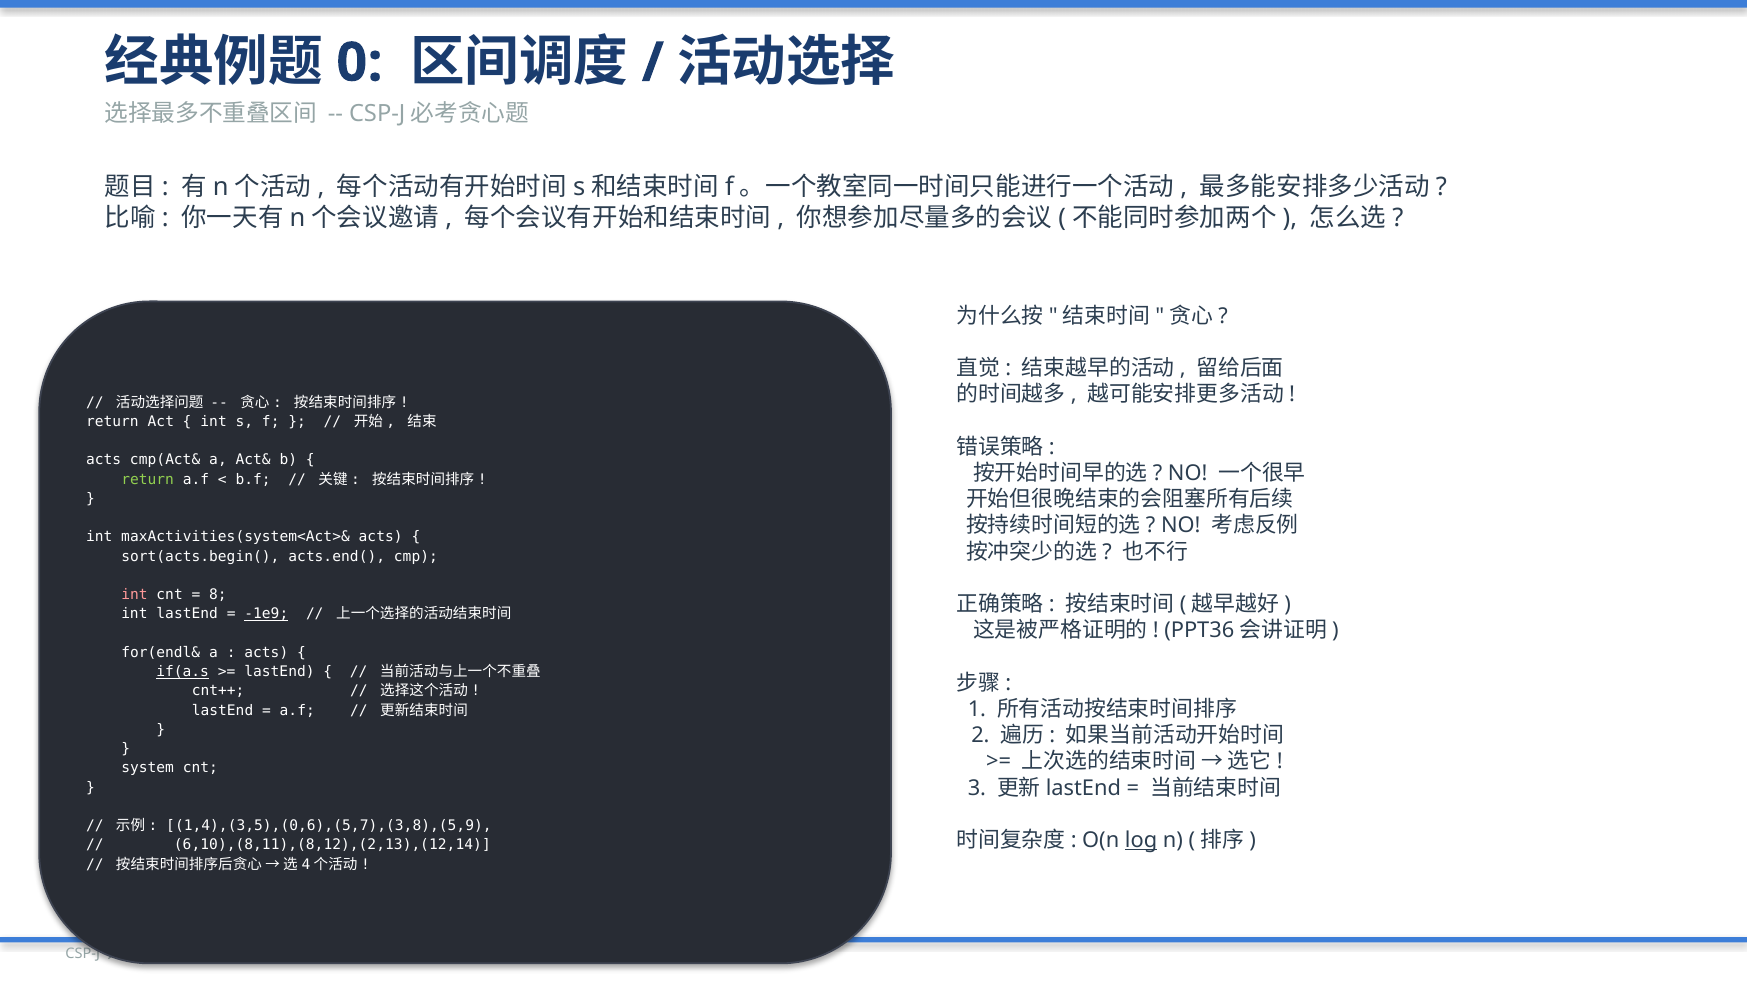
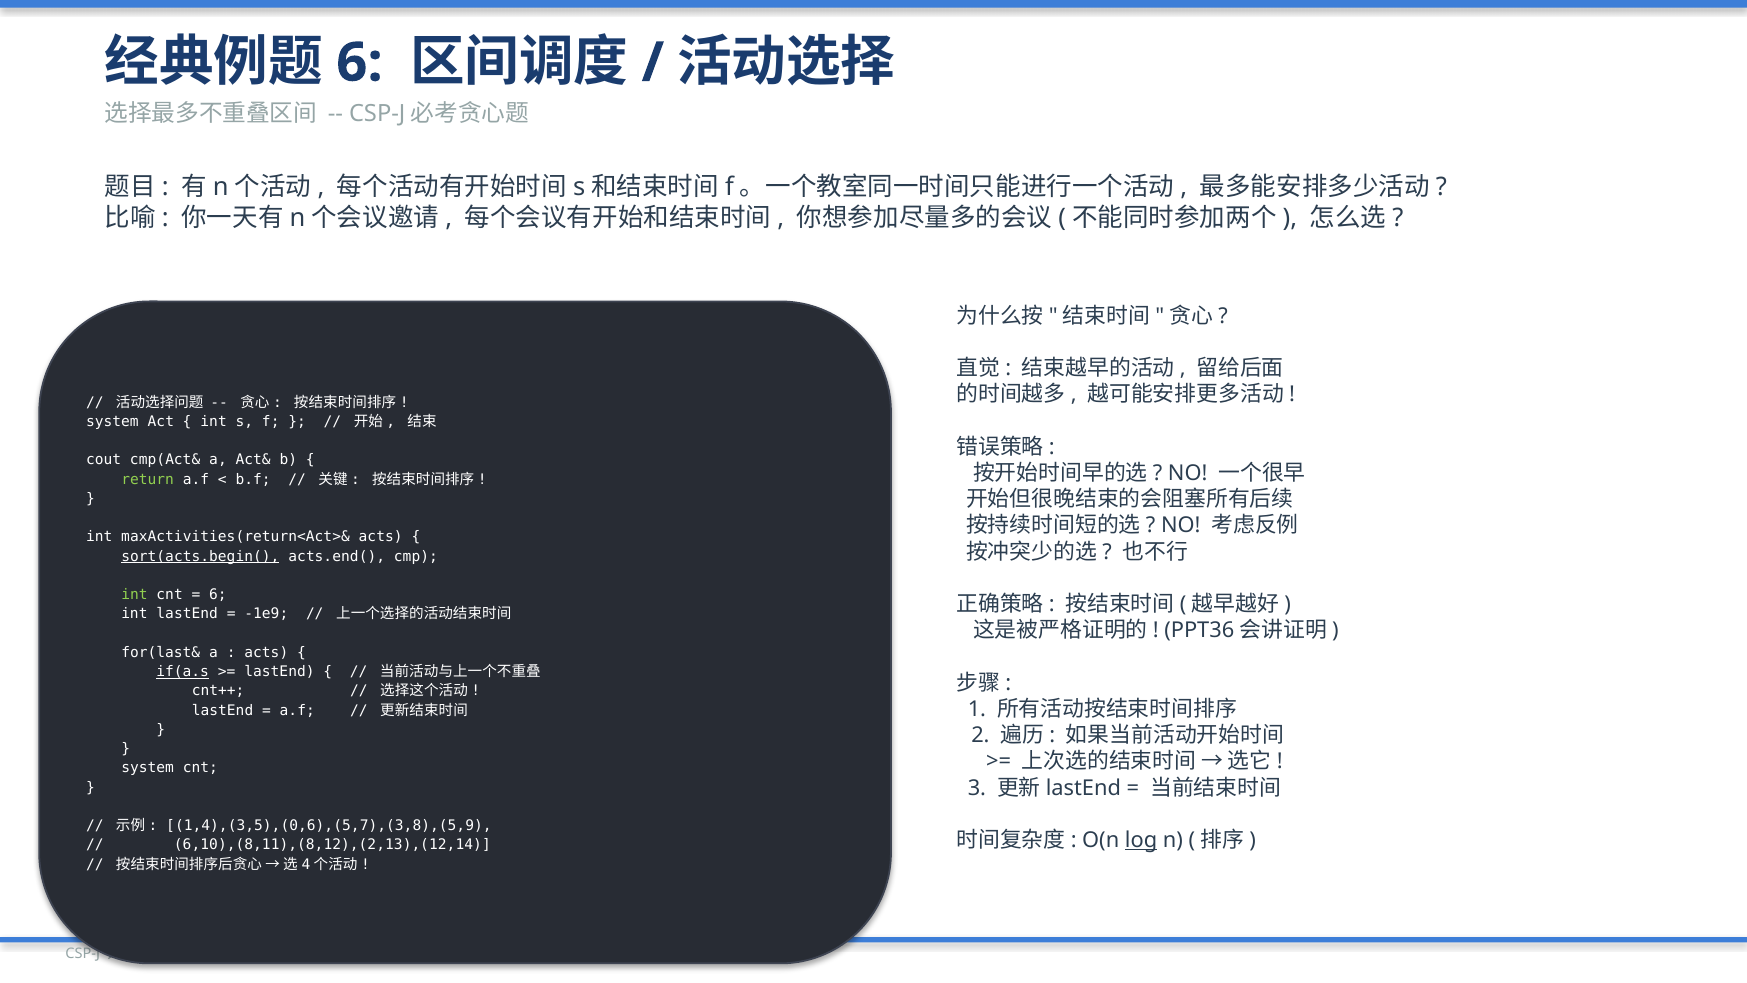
0: 0 -> 6 (360, 63)
return: return -> system (112, 422)
acts: acts -> cout (104, 460)
maxActivities(system<Act>&: maxActivities(system<Act>& -> maxActivities(return<Act>& (236, 537)
sort(acts.begin( underline: none -> present (200, 556)
int colour: pink -> light green (134, 595)
8: 8 -> 6 (218, 595)
-1e9 underline: present -> none (266, 614)
for(endl&: for(endl& -> for(last& (161, 652)
